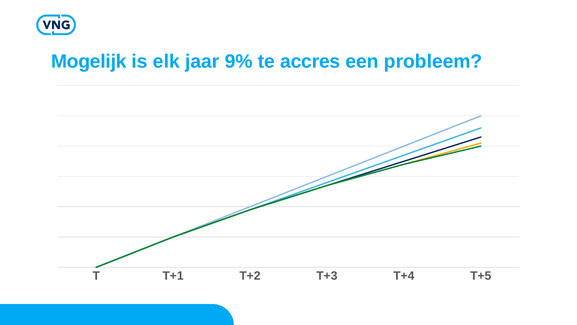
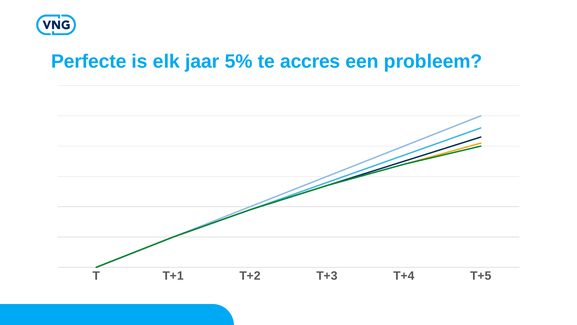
Mogelijk: Mogelijk -> Perfecte (89, 61)
9%: 9% -> 5% (239, 61)
